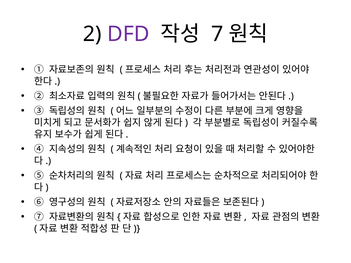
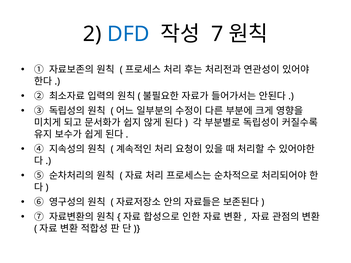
DFD colour: purple -> blue (128, 34)
